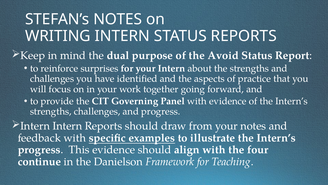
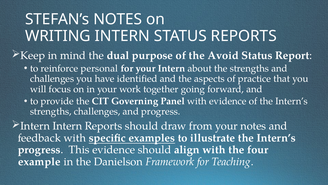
surprises: surprises -> personal (99, 68)
continue: continue -> example (39, 161)
